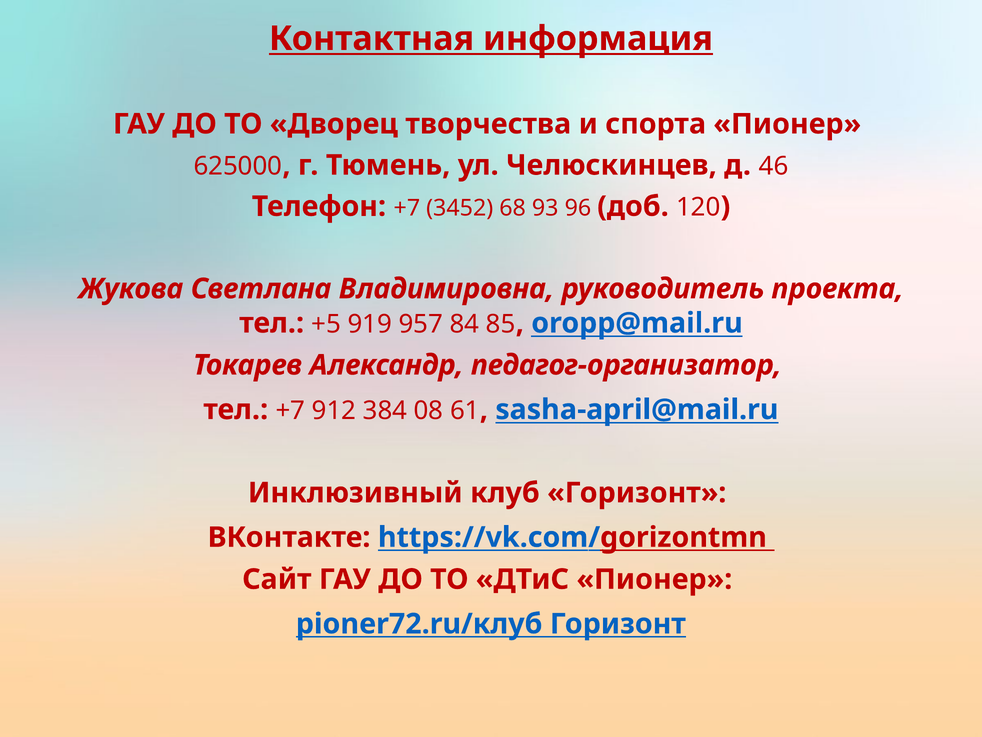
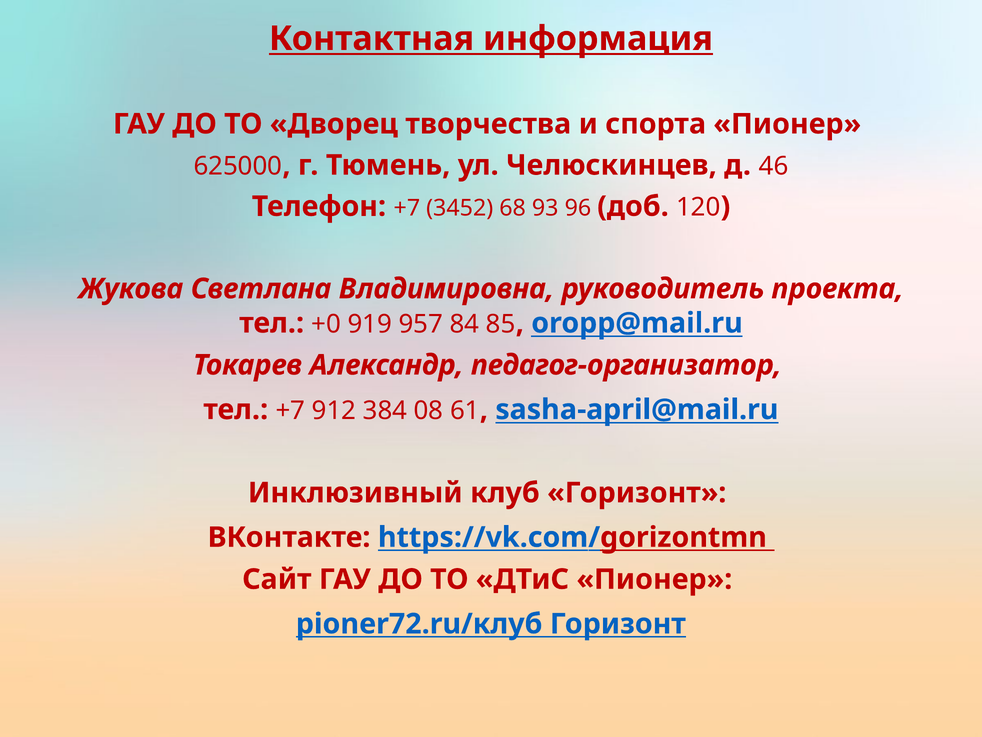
+5: +5 -> +0 (326, 324)
